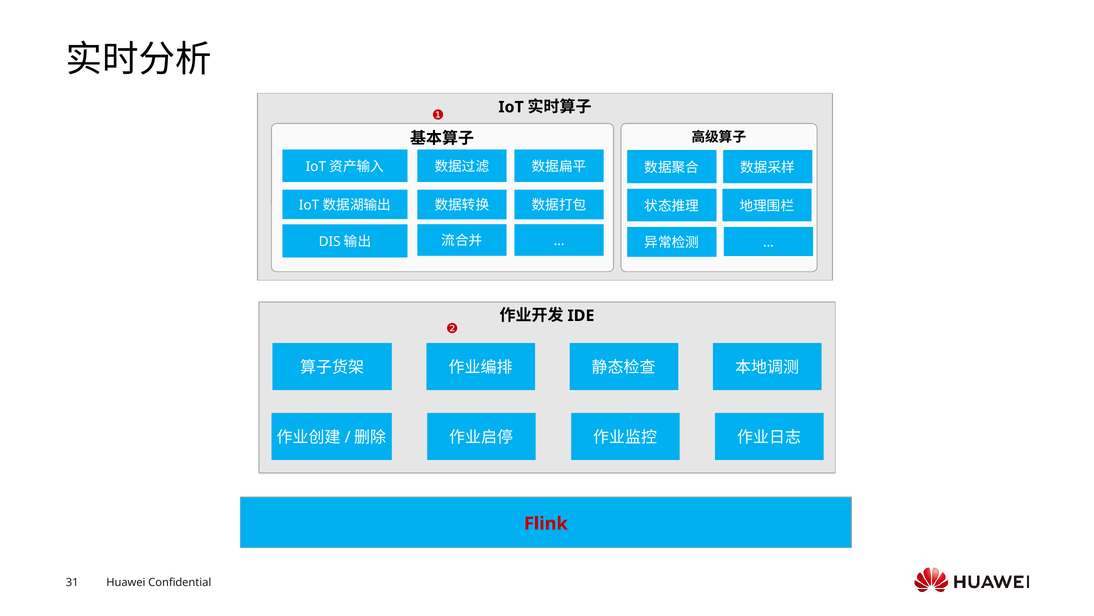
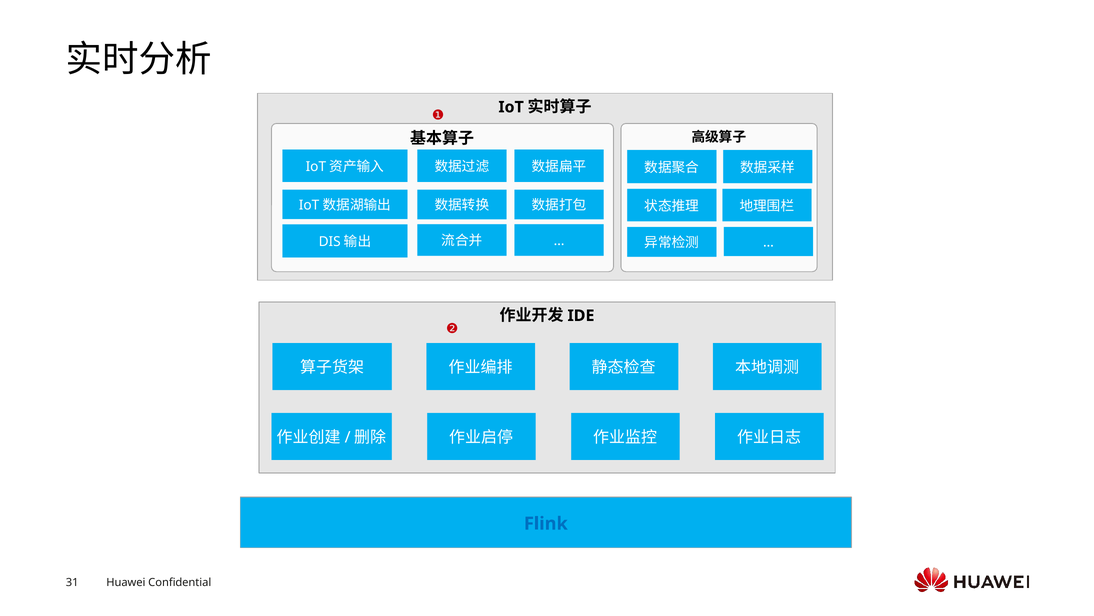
Flink colour: red -> blue (546, 523)
